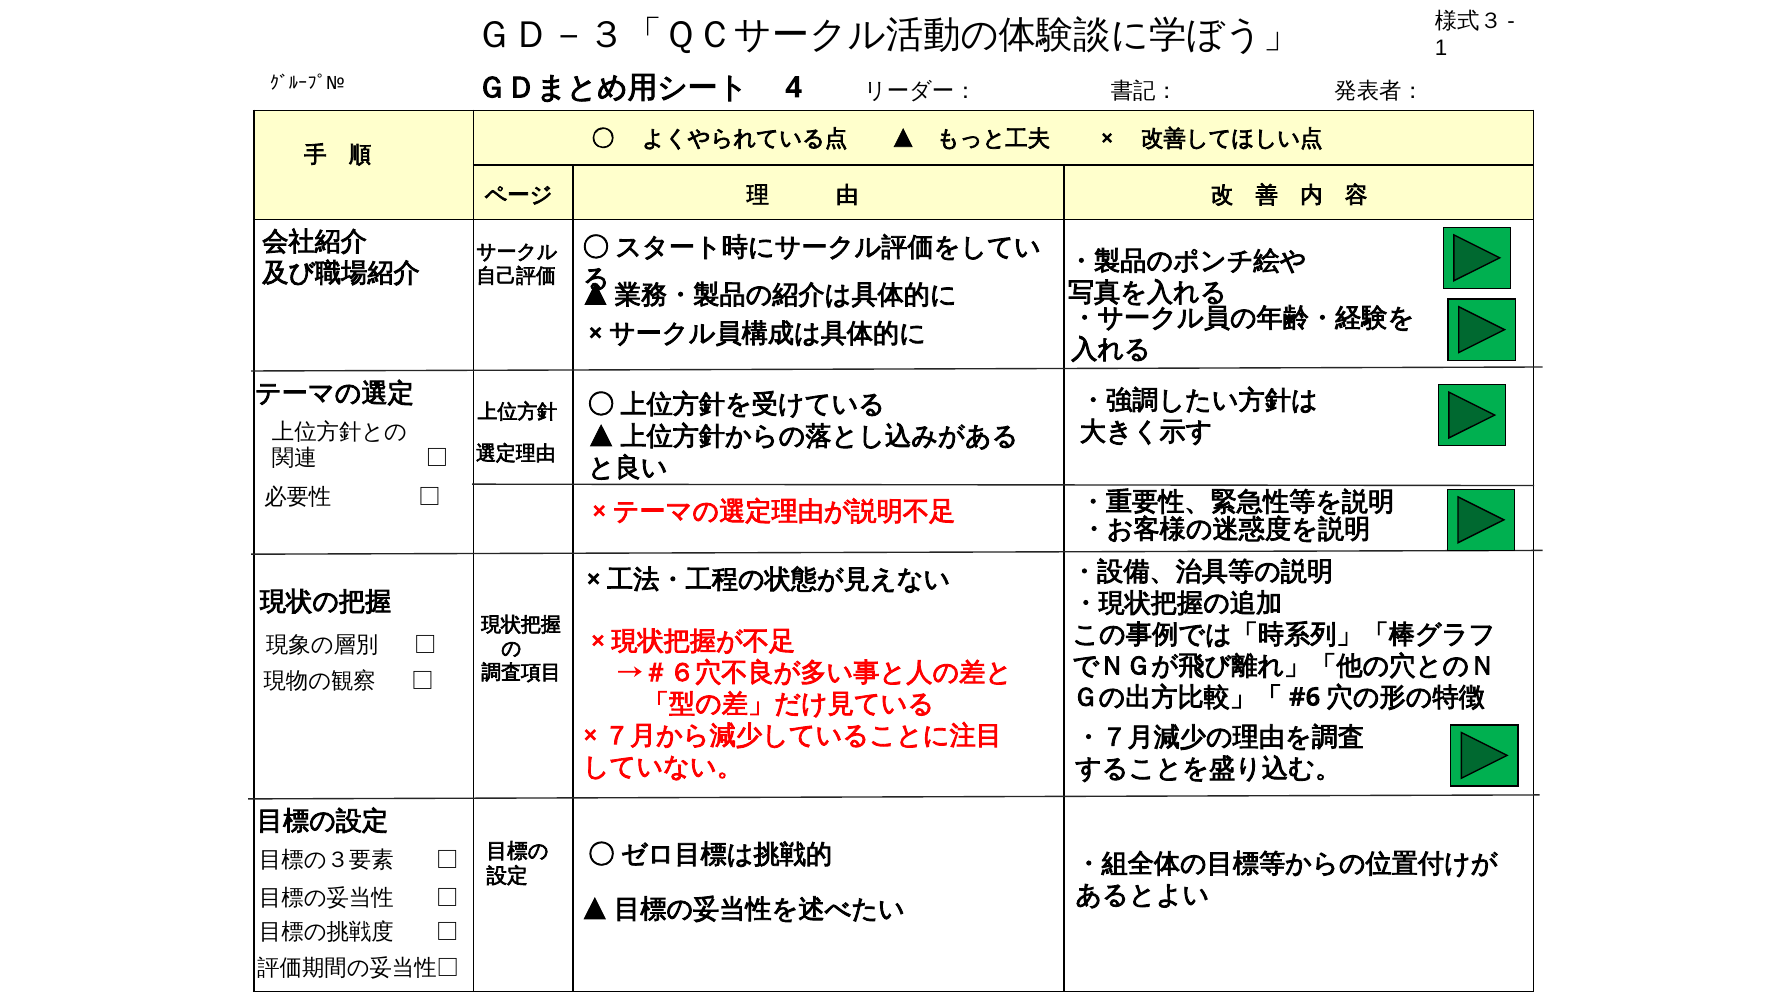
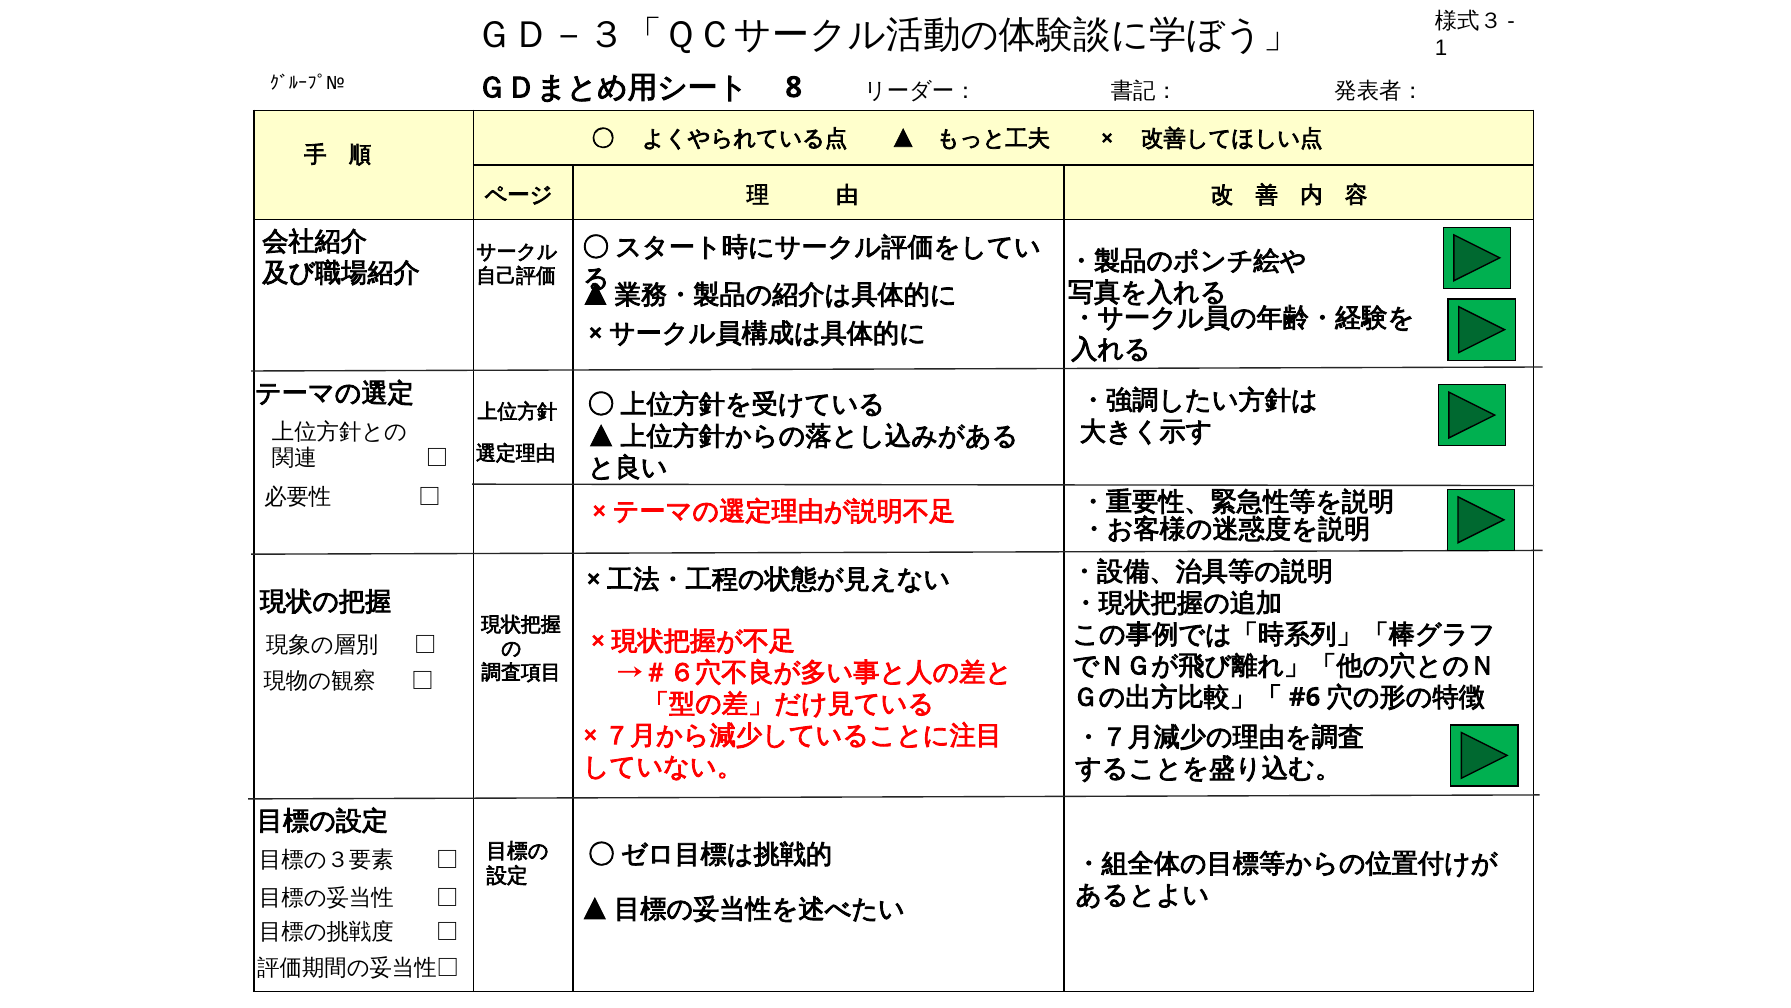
4: 4 -> 8 (794, 87)
